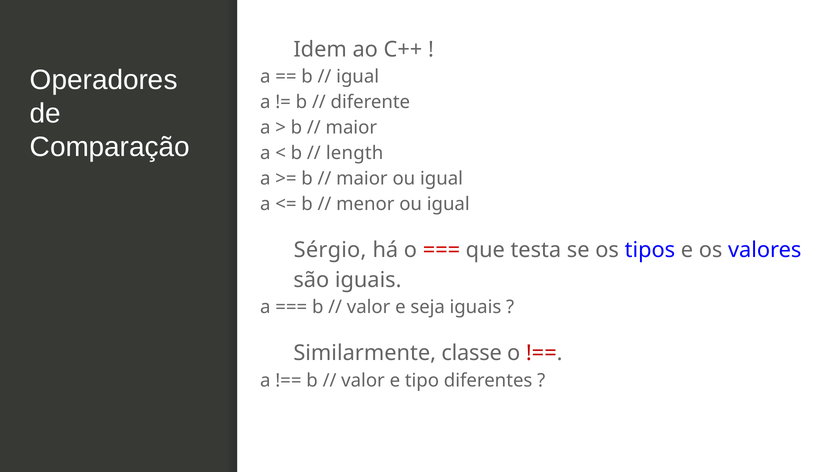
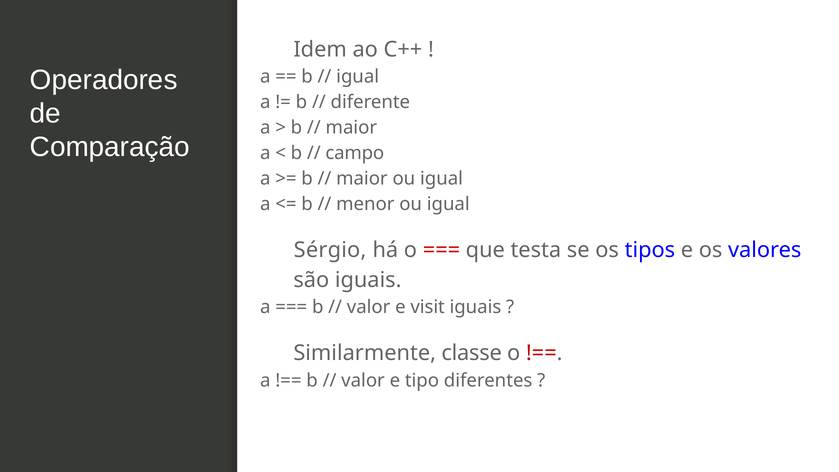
length: length -> campo (355, 153)
seja: seja -> visit (428, 307)
